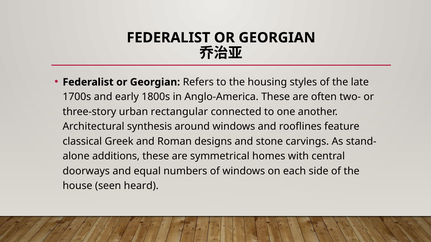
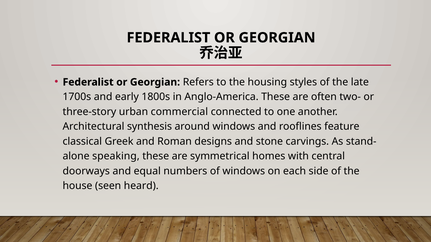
rectangular: rectangular -> commercial (179, 112)
additions: additions -> speaking (116, 157)
